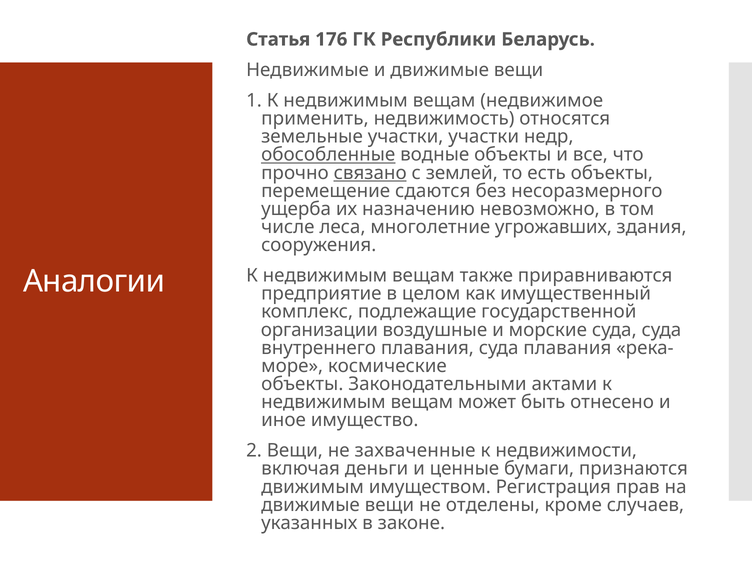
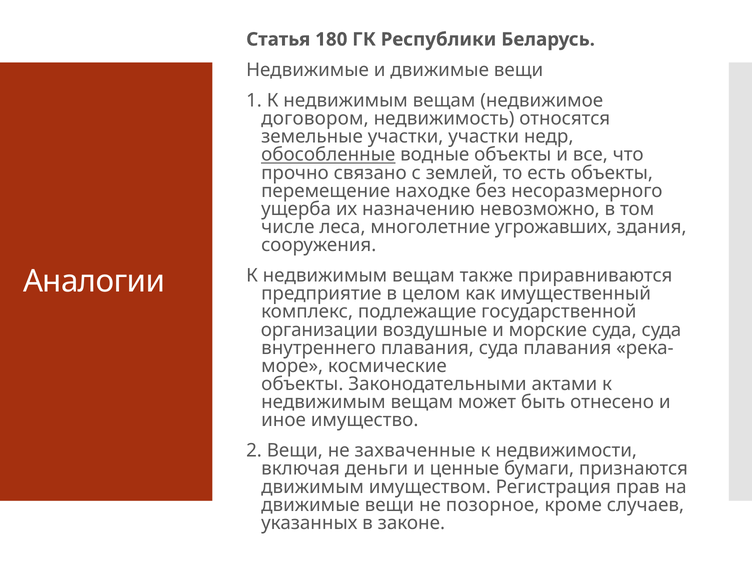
176: 176 -> 180 (331, 39)
применить: применить -> договором (315, 119)
связано underline: present -> none (370, 173)
сдаются: сдаются -> находке (433, 191)
отделены: отделены -> позорное (493, 505)
